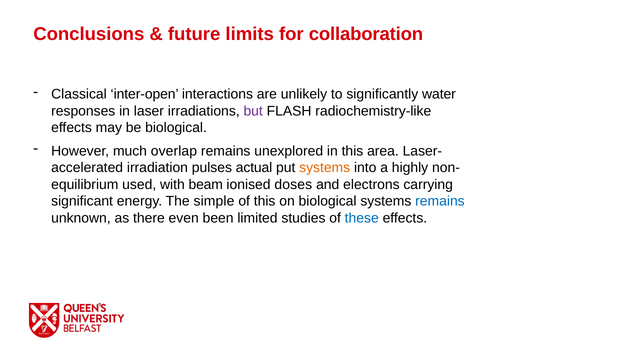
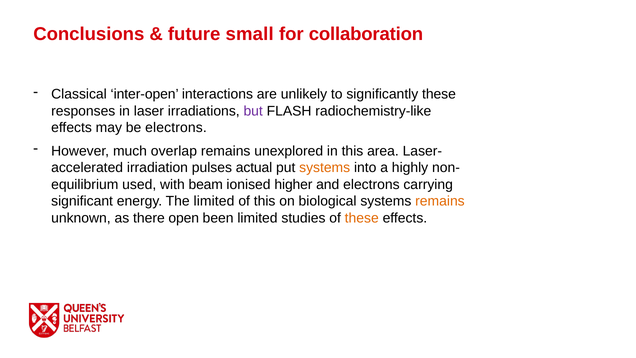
limits: limits -> small (250, 34)
significantly water: water -> these (439, 94)
be biological: biological -> electrons (176, 128)
doses: doses -> higher (293, 184)
The simple: simple -> limited (214, 201)
remains colour: blue -> orange (440, 201)
even: even -> open (184, 218)
these colour: blue -> orange (362, 218)
